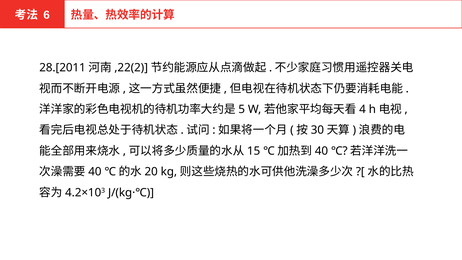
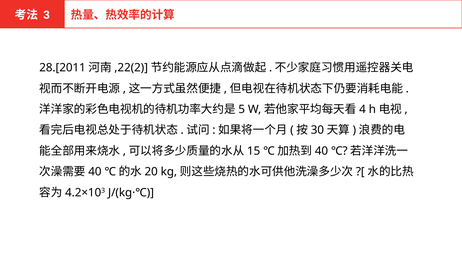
6: 6 -> 3 (47, 15)
